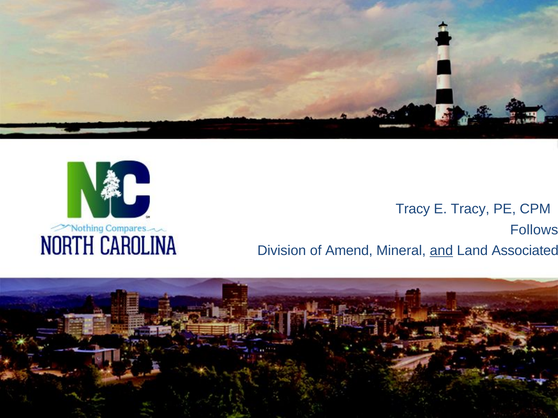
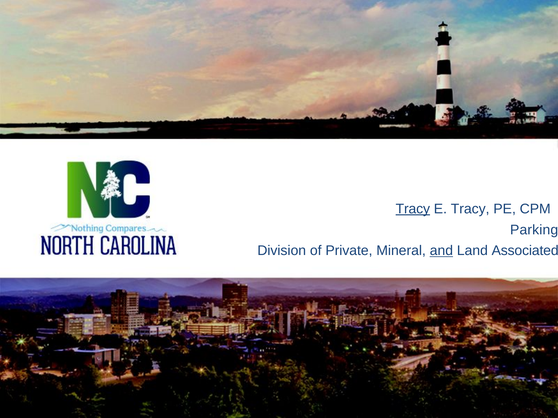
Tracy underline: none -> present (413, 209)
Follows: Follows -> Parking (534, 230)
Amend: Amend -> Private (349, 251)
